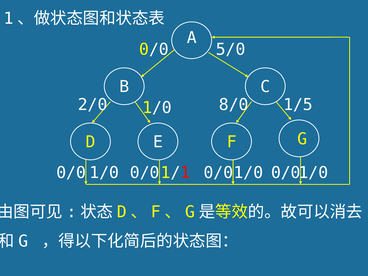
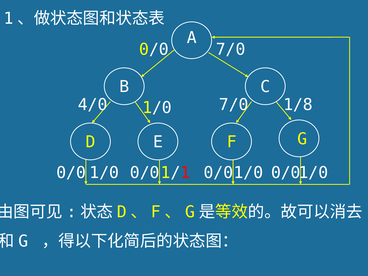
5/0: 5/0 -> 7/0 (231, 50)
2/0: 2/0 -> 4/0 (93, 105)
8/0: 8/0 -> 7/0 (234, 105)
1/5: 1/5 -> 1/8 (298, 105)
